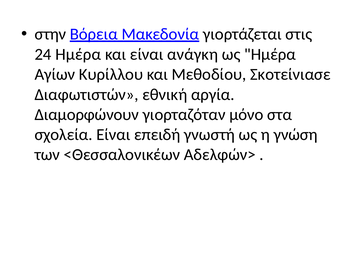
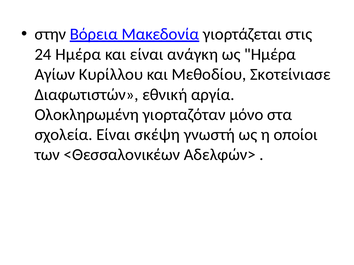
Διαμορφώνουν: Διαμορφώνουν -> Ολοκληρωμένη (87, 115)
επειδή: επειδή -> σκέψη (157, 135)
γνώση: γνώση -> οποίοι (296, 135)
